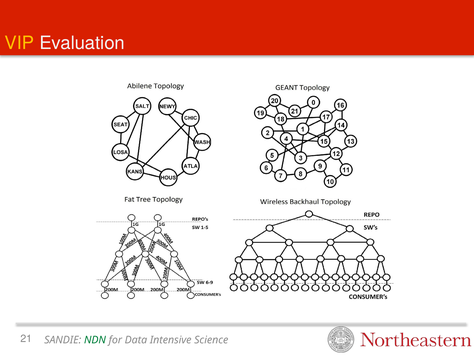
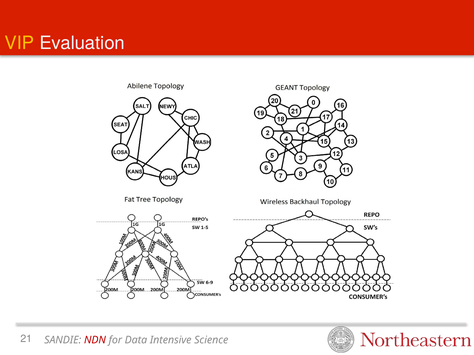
NDN colour: green -> red (95, 340)
